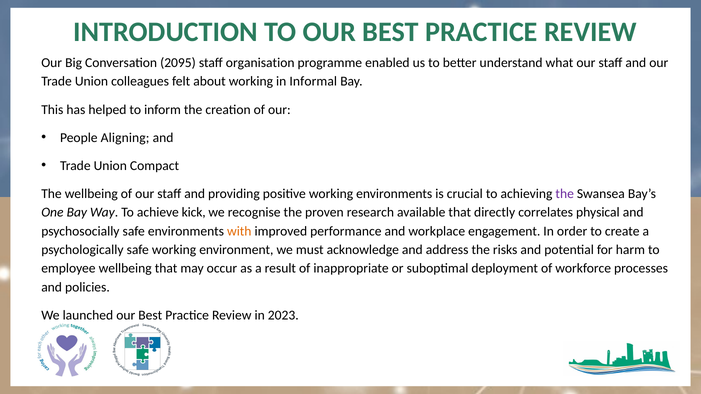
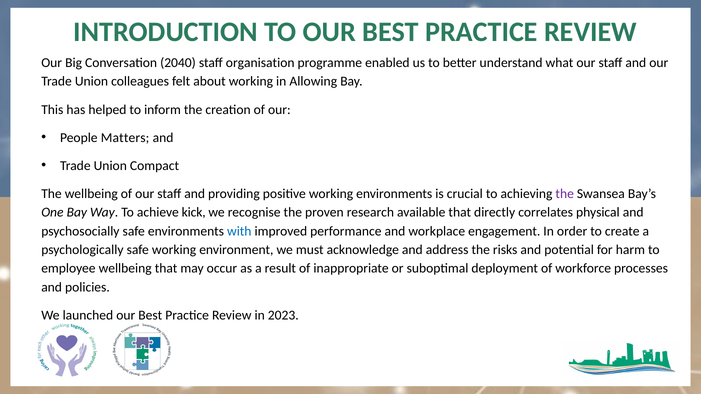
2095: 2095 -> 2040 (178, 63)
Informal: Informal -> Allowing (313, 82)
Aligning: Aligning -> Matters (125, 138)
with colour: orange -> blue (239, 231)
